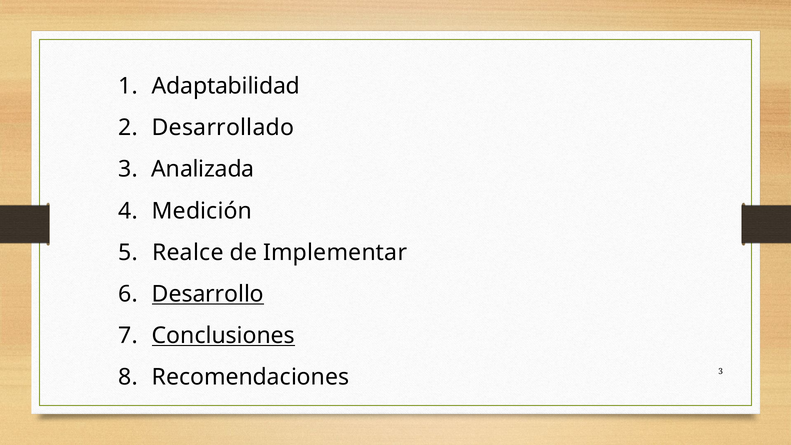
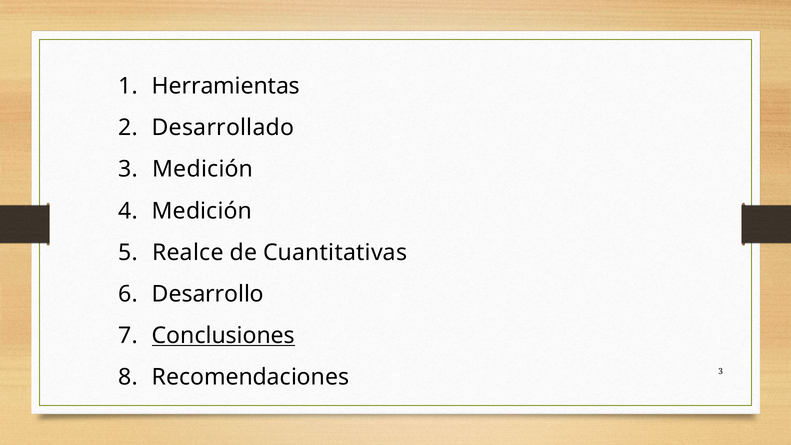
Adaptabilidad: Adaptabilidad -> Herramientas (226, 86)
3 Analizada: Analizada -> Medición (203, 169)
Implementar: Implementar -> Cuantitativas (335, 252)
Desarrollo underline: present -> none (208, 294)
